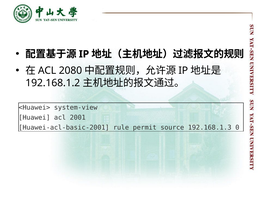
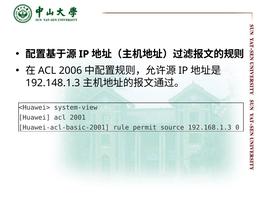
2080: 2080 -> 2006 (70, 70)
192.168.1.2: 192.168.1.2 -> 192.148.1.3 (53, 83)
